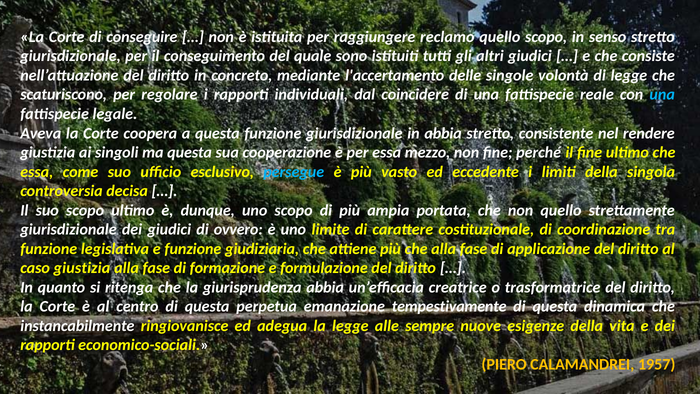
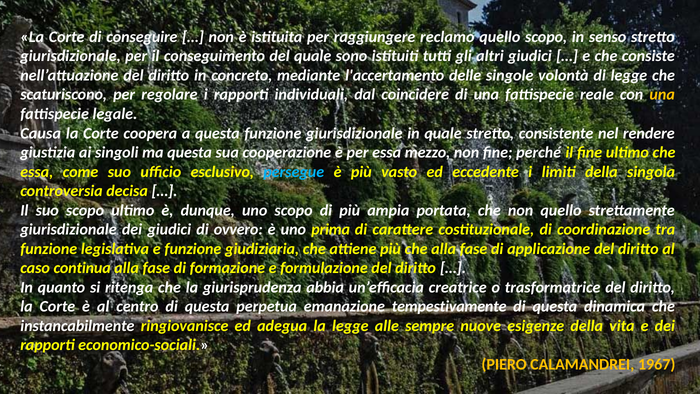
una colour: light blue -> yellow (662, 95)
Aveva: Aveva -> Causa (41, 133)
in abbia: abbia -> quale (443, 133)
limite: limite -> prima (331, 229)
caso giustizia: giustizia -> continua (82, 268)
1957: 1957 -> 1967 (657, 364)
